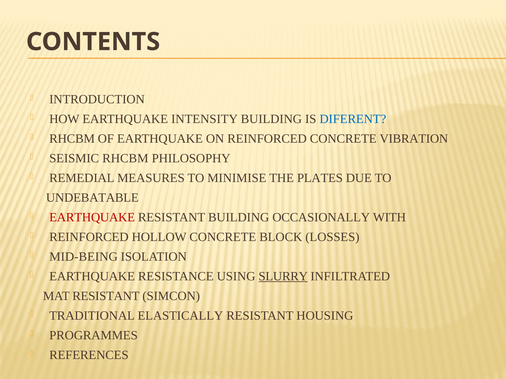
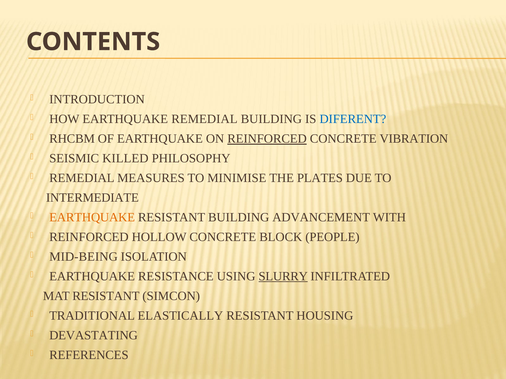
EARTHQUAKE INTENSITY: INTENSITY -> REMEDIAL (204, 119)
REINFORCED underline: none -> present (267, 139)
SEISMIC RHCBM: RHCBM -> KILLED (125, 159)
UNDEBATABLE: UNDEBATABLE -> INTERMEDIATE (92, 198)
EARTHQUAKE colour: red -> orange (92, 218)
OCCASIONALLY: OCCASIONALLY -> ADVANCEMENT (321, 218)
LOSSES: LOSSES -> PEOPLE (332, 237)
PROGRAMMES: PROGRAMMES -> DEVASTATING (94, 336)
